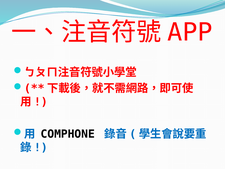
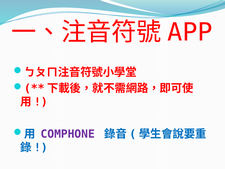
COMPHONE colour: black -> purple (68, 134)
